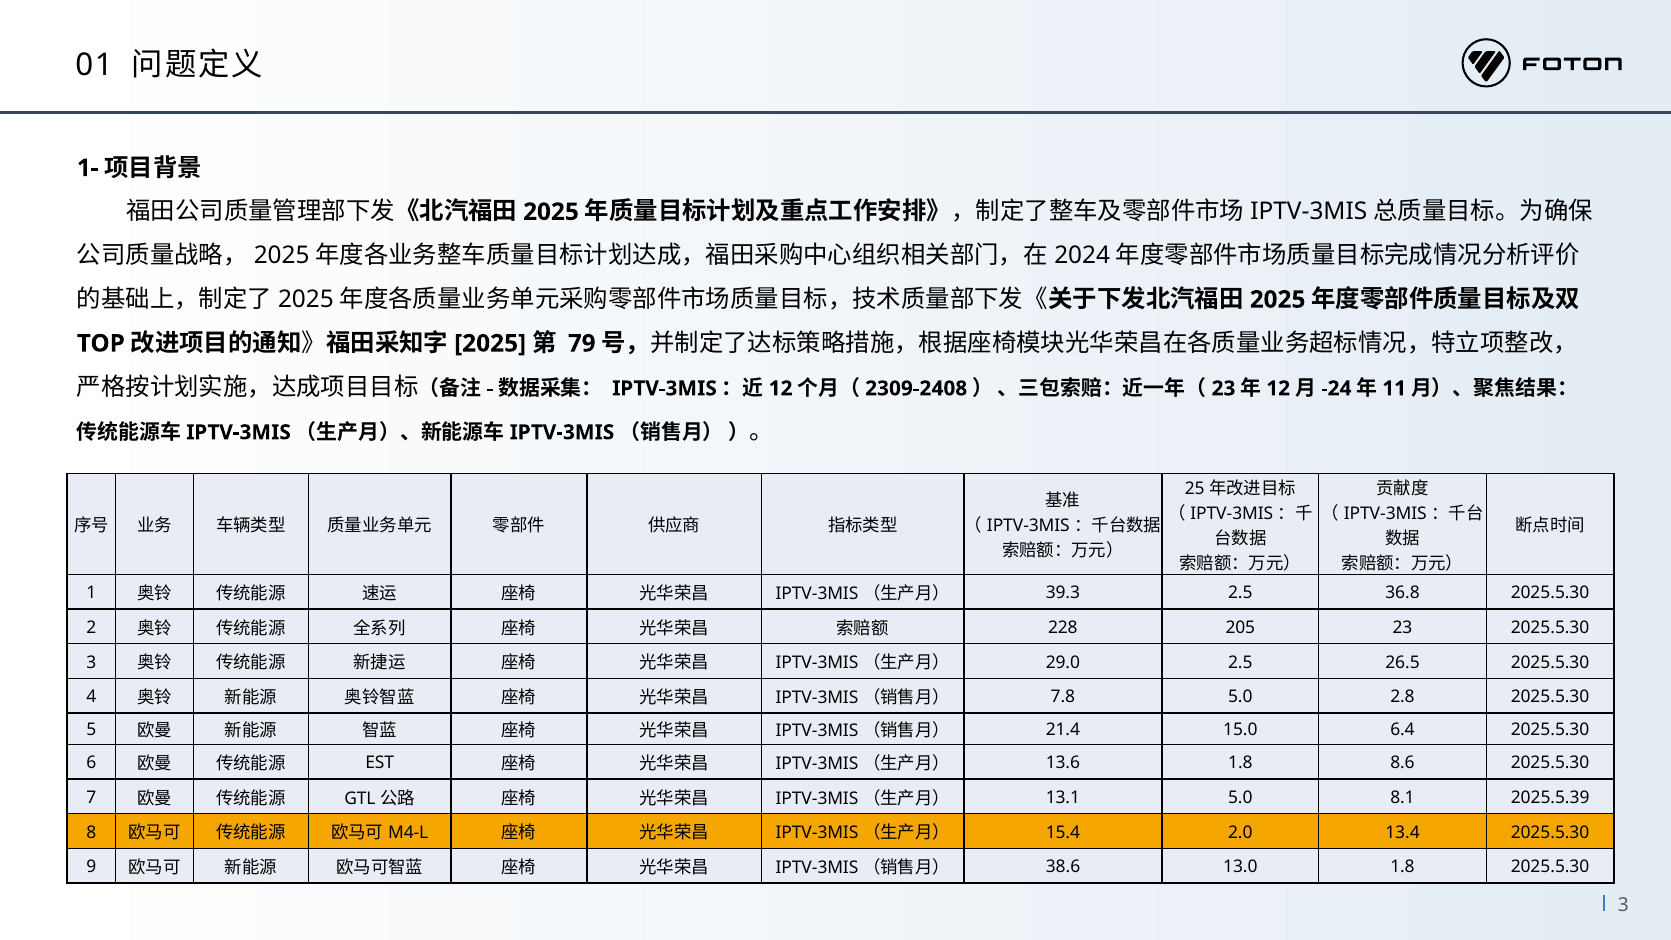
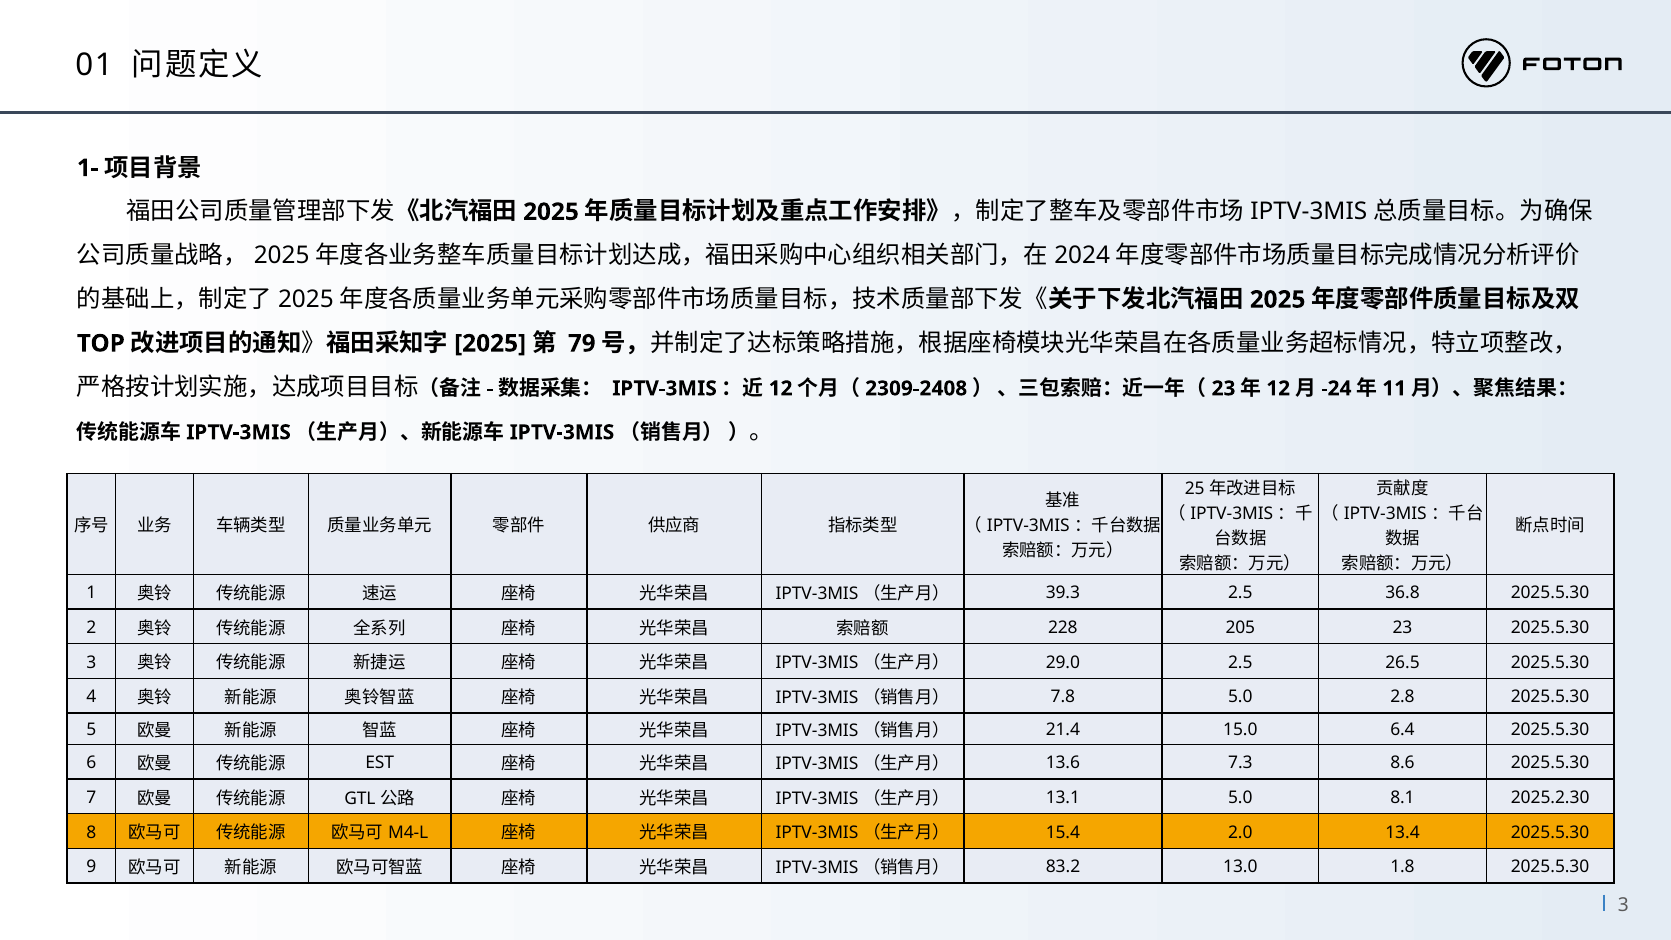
13.6 1.8: 1.8 -> 7.3 (1240, 763)
2025.5.39: 2025.5.39 -> 2025.2.30 (1550, 798)
38.6: 38.6 -> 83.2 (1063, 867)
